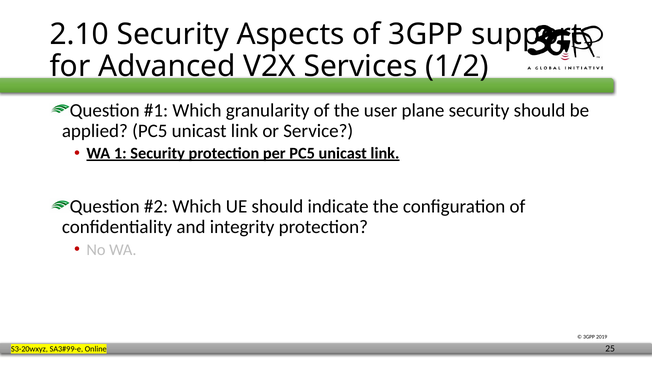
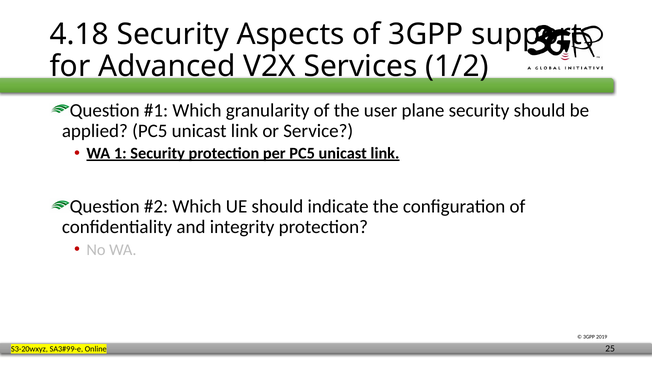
2.10: 2.10 -> 4.18 (79, 34)
